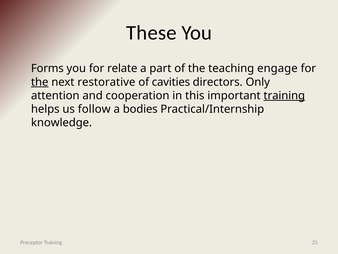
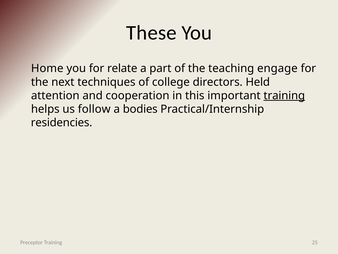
Forms: Forms -> Home (47, 68)
the underline: present -> none (40, 82)
restorative: restorative -> techniques (106, 82)
cavities: cavities -> college (171, 82)
Only: Only -> Held (258, 82)
knowledge: knowledge -> residencies (62, 122)
